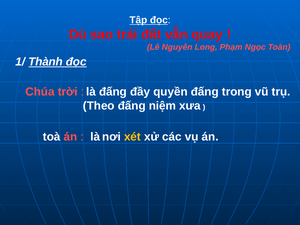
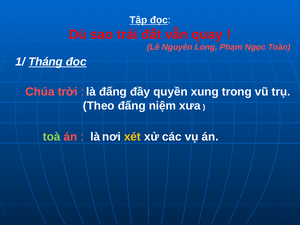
Thành: Thành -> Tháng (46, 62)
quyền đấng: đấng -> xung (205, 92)
toà colour: white -> light green (52, 137)
